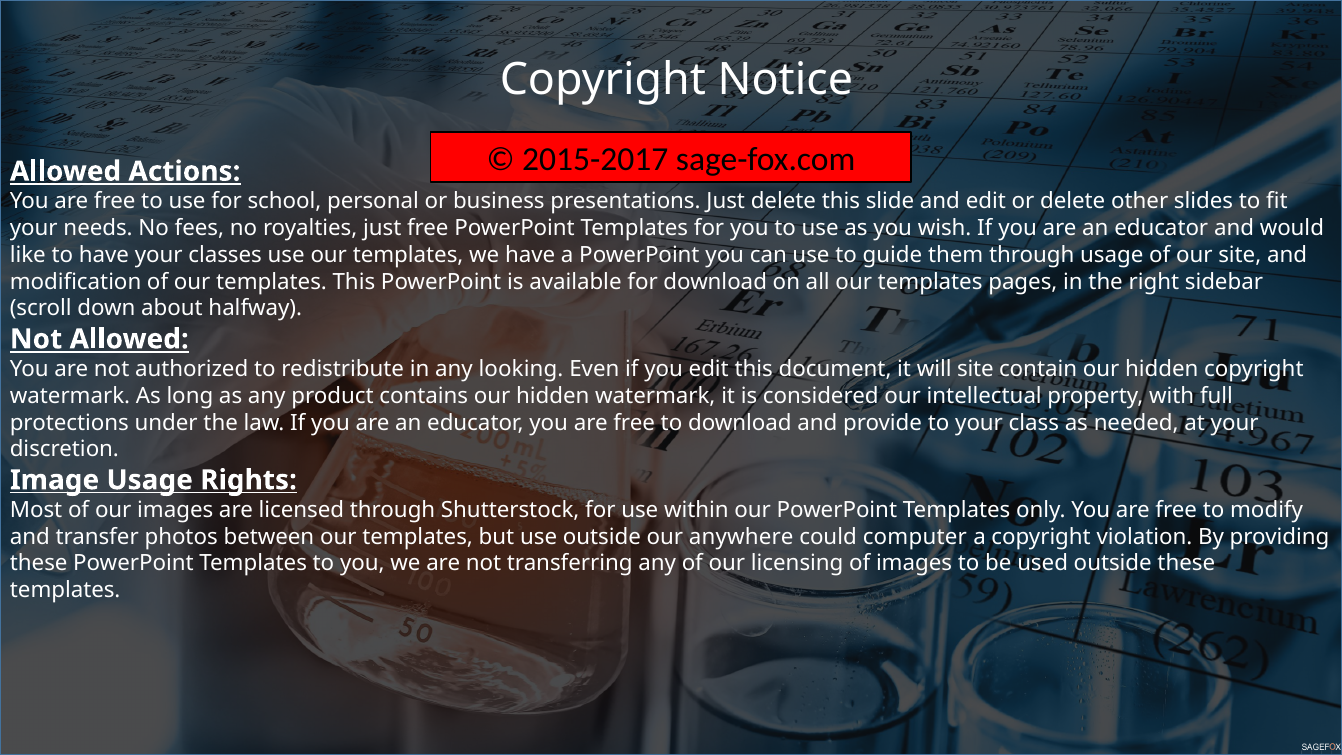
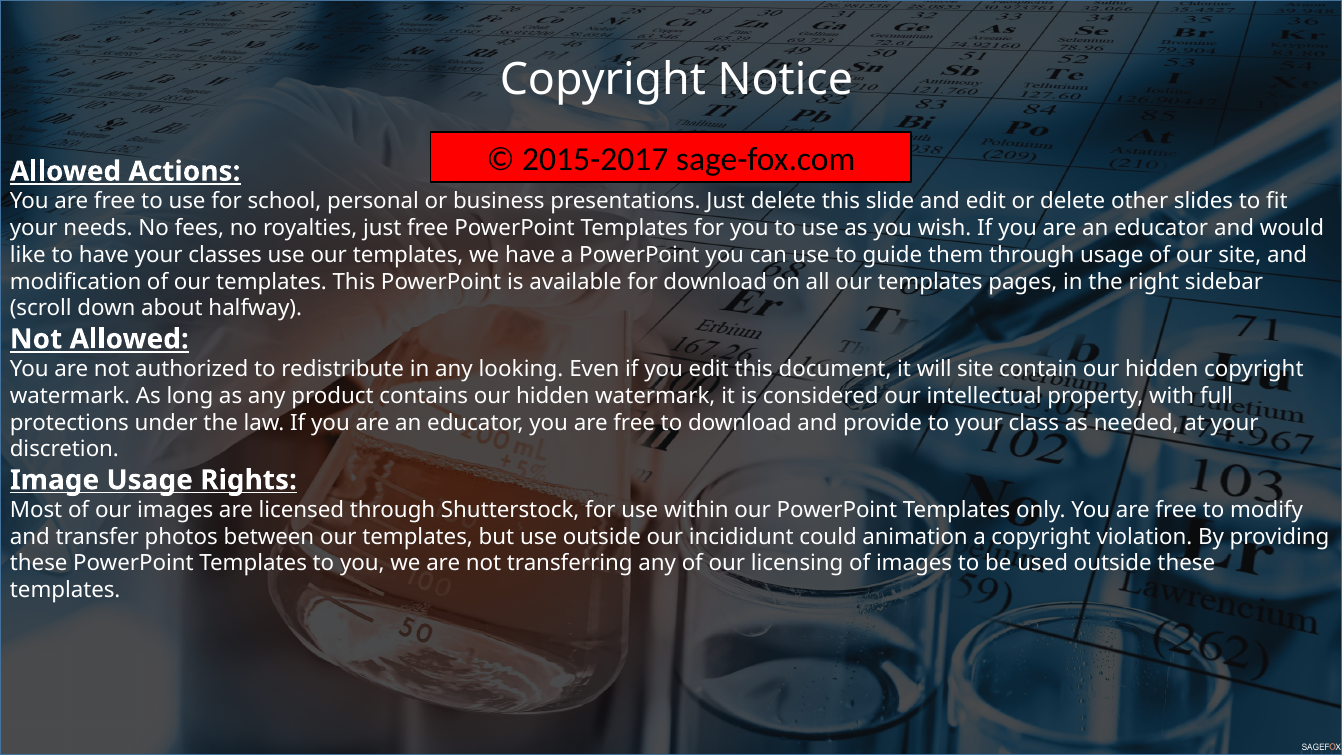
anywhere: anywhere -> incididunt (741, 537)
computer: computer -> animation (915, 537)
